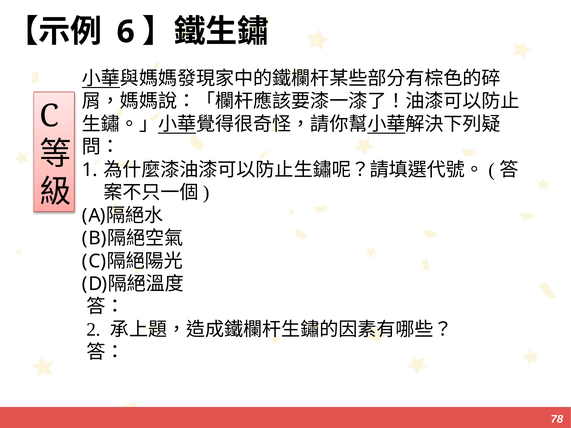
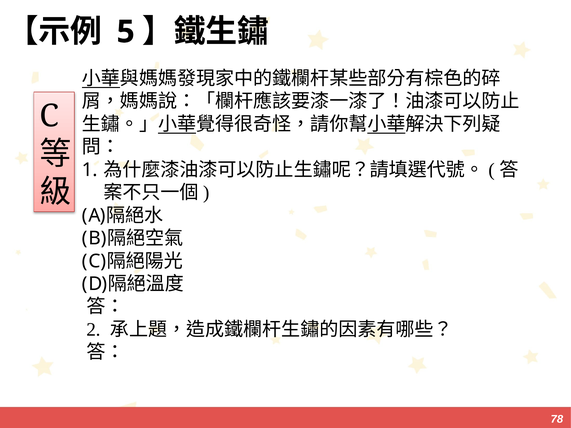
6: 6 -> 5 (126, 32)
